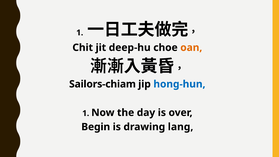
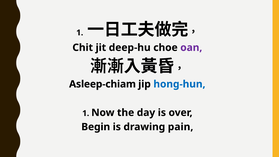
oan colour: orange -> purple (191, 48)
Sailors-chiam: Sailors-chiam -> Asleep-chiam (102, 84)
lang: lang -> pain (181, 127)
